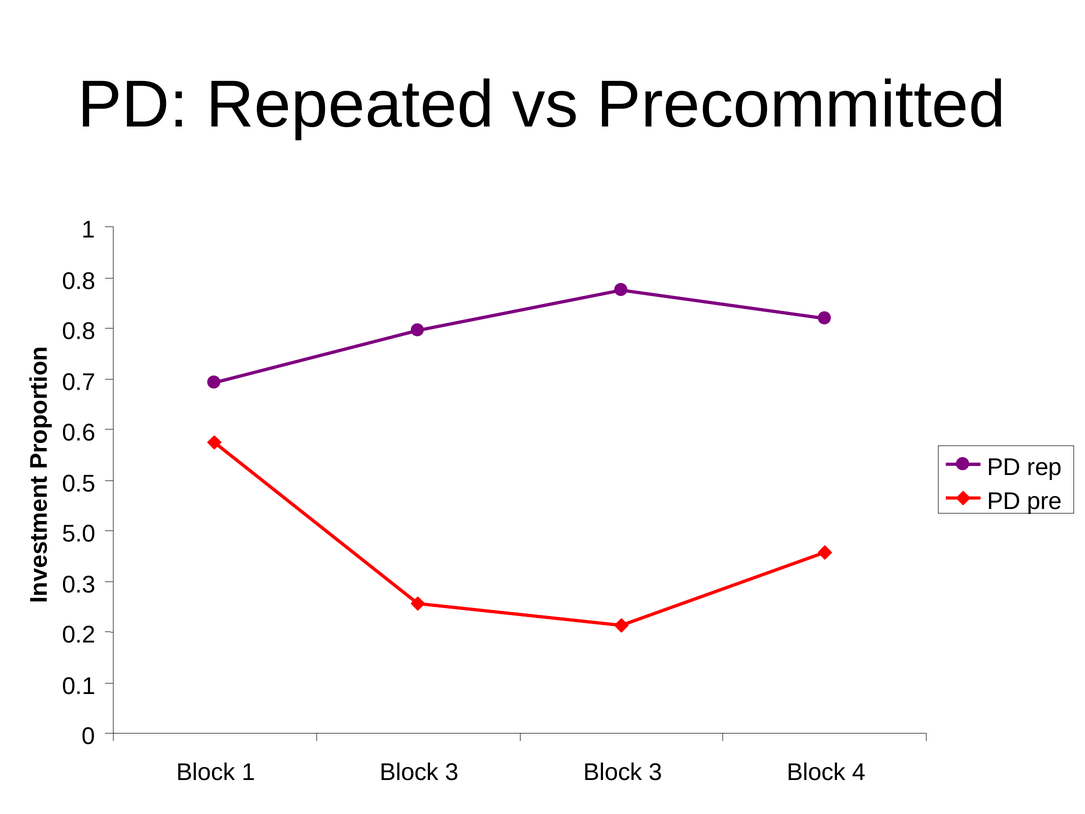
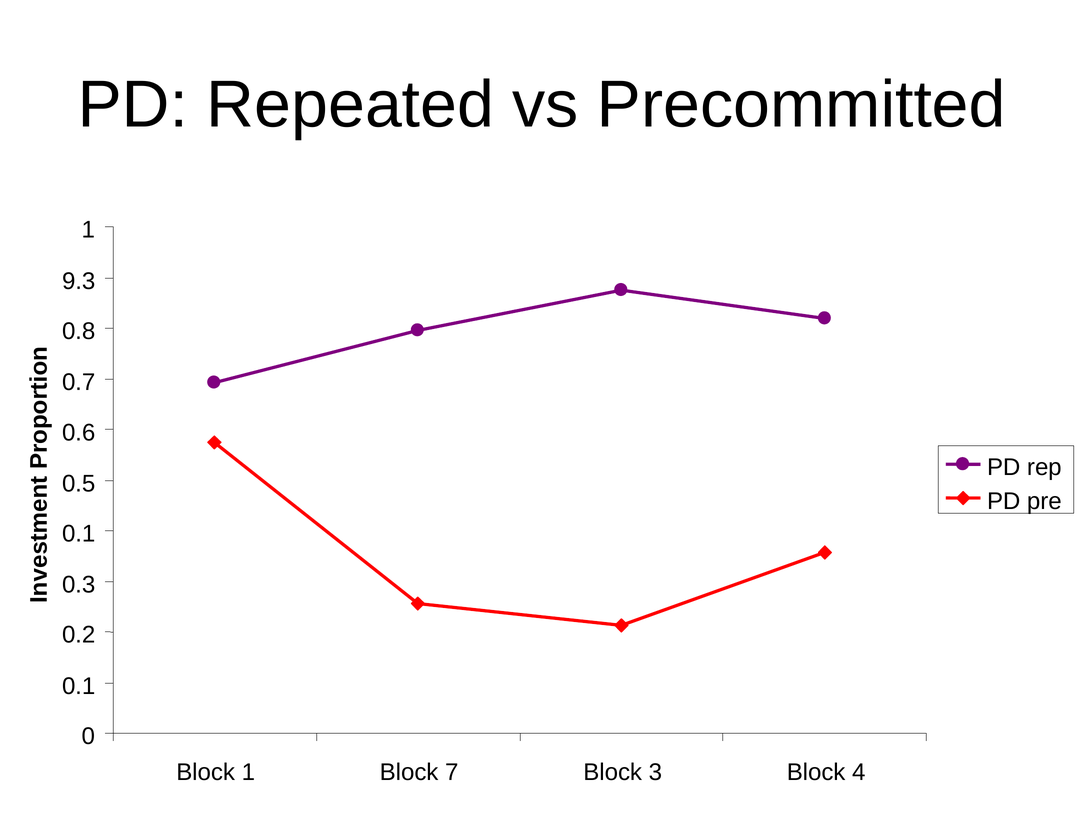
0.8: 0.8 -> 9.3 (79, 281)
5.0: 5.0 -> 0.1 (79, 534)
1 Block 3: 3 -> 7 (452, 772)
